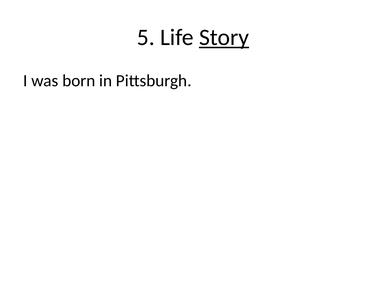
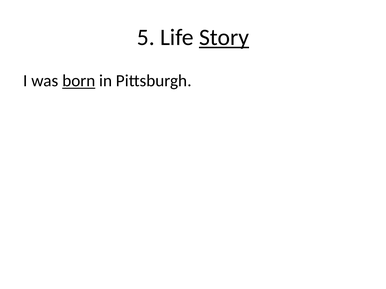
born underline: none -> present (79, 81)
